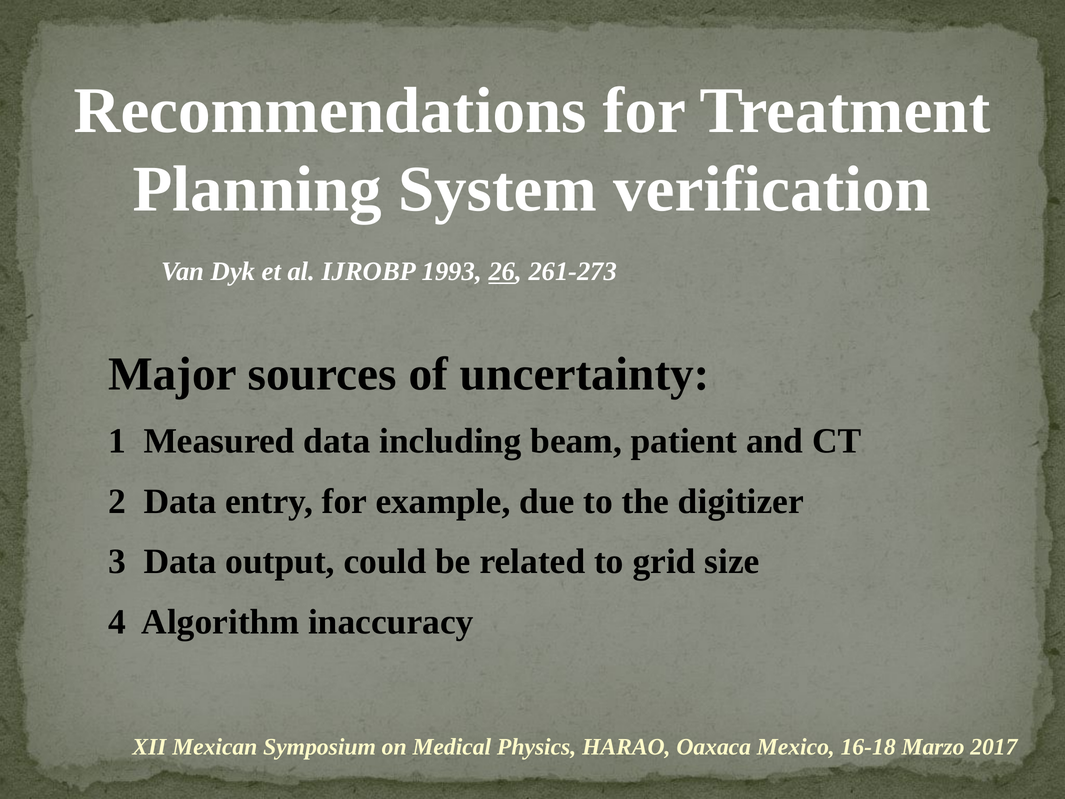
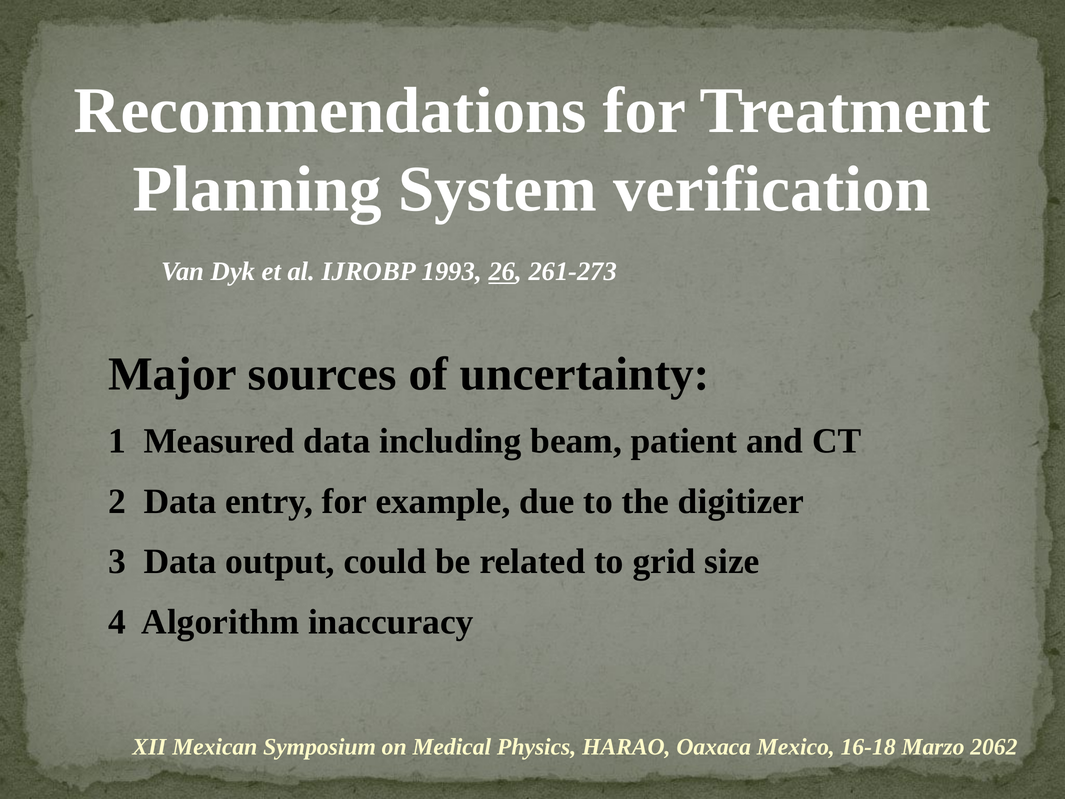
2017: 2017 -> 2062 (994, 747)
